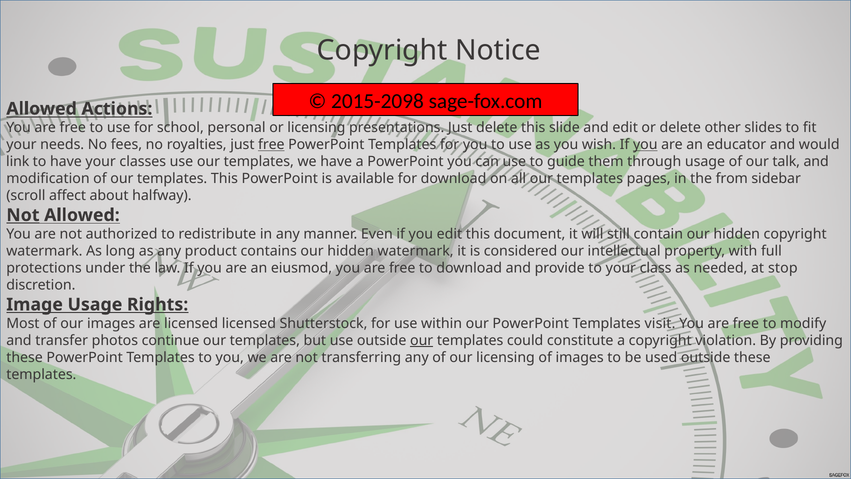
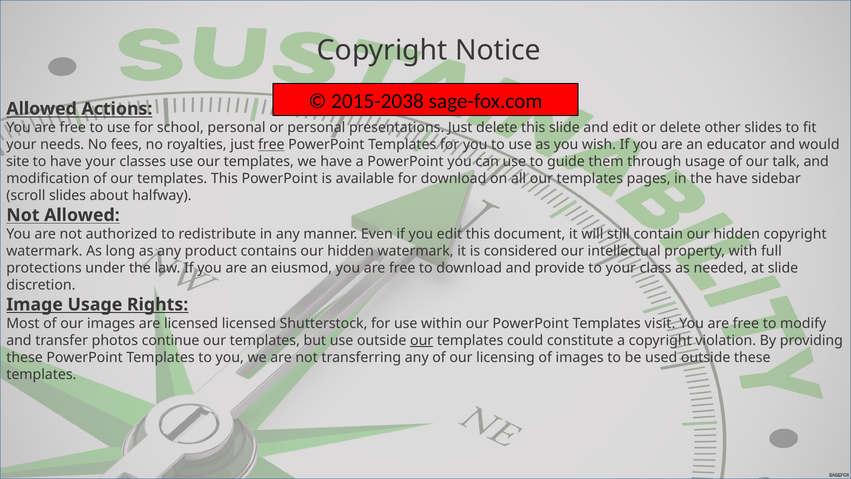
2015-2098: 2015-2098 -> 2015-2038 (377, 101)
or licensing: licensing -> personal (316, 128)
you underline: present -> none (645, 145)
link: link -> site (18, 162)
the from: from -> have (732, 179)
scroll affect: affect -> slides (68, 196)
Not underline: present -> none (23, 215)
at stop: stop -> slide (783, 268)
